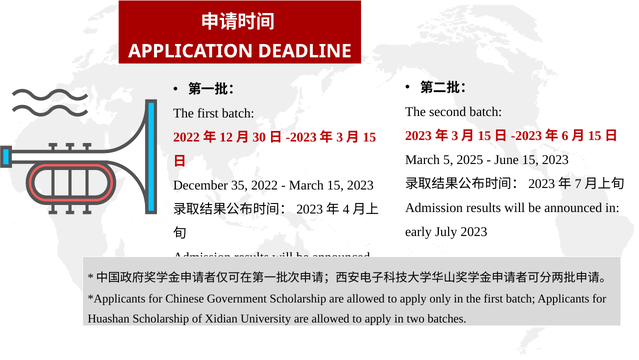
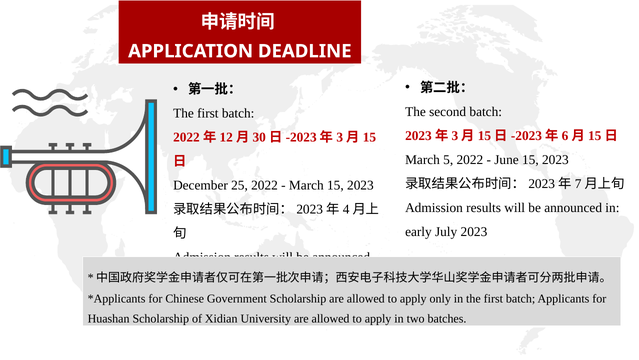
5 2025: 2025 -> 2022 (470, 159)
35: 35 -> 25 (240, 185)
